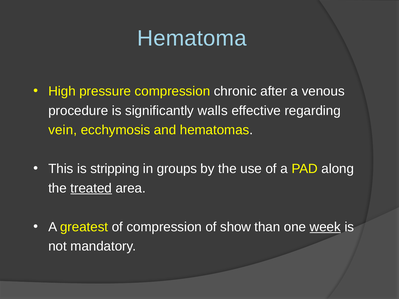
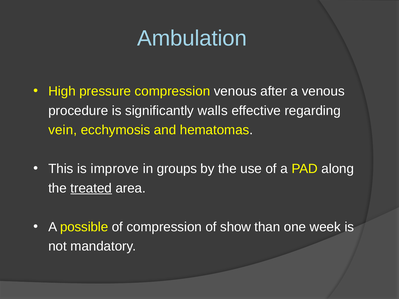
Hematoma: Hematoma -> Ambulation (192, 38)
compression chronic: chronic -> venous (235, 91)
stripping: stripping -> improve (115, 169)
greatest: greatest -> possible (84, 227)
week underline: present -> none (325, 227)
